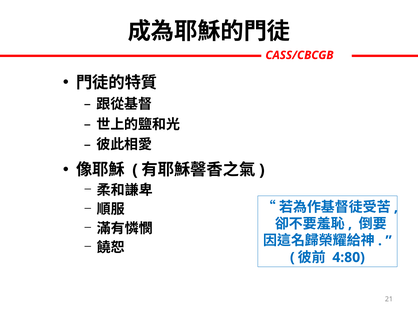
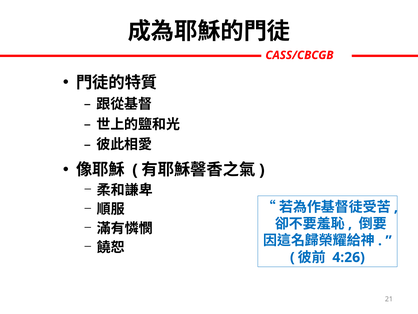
4:80: 4:80 -> 4:26 (349, 257)
